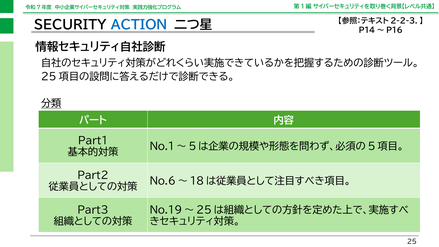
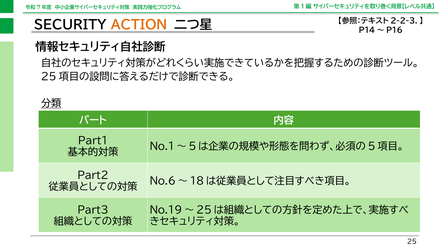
ACTION colour: blue -> orange (139, 25)
